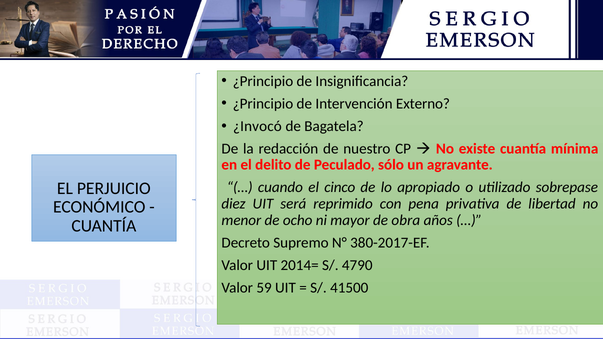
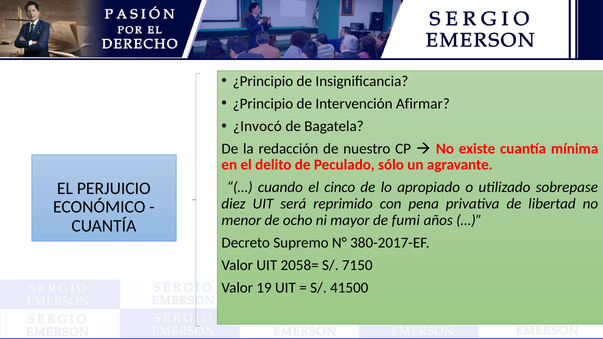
Externo: Externo -> Afirmar (423, 104)
obra: obra -> fumi (406, 220)
2014=: 2014= -> 2058= (300, 265)
4790: 4790 -> 7150 (357, 265)
59: 59 -> 19 (264, 288)
